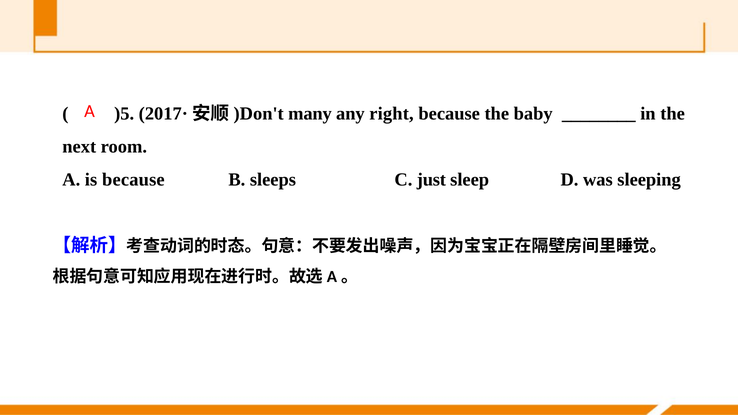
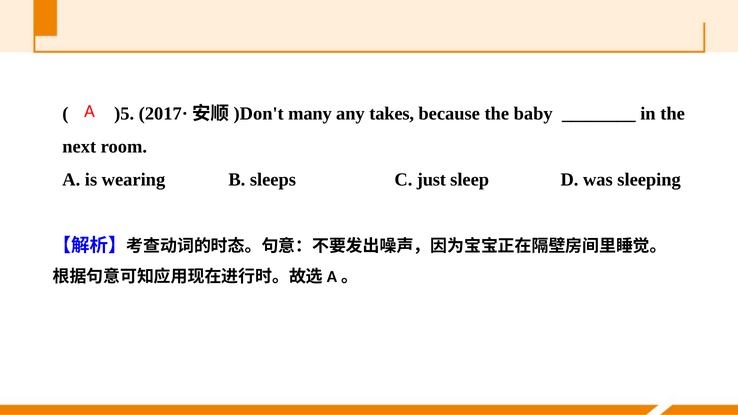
right: right -> takes (392, 113)
is because: because -> wearing (133, 180)
